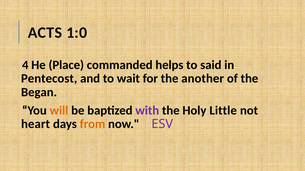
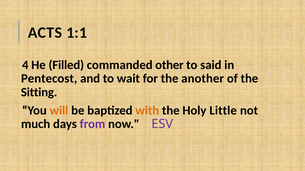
1:0: 1:0 -> 1:1 (77, 33)
Place: Place -> Filled (66, 65)
helps: helps -> other (169, 65)
Began: Began -> Sitting (39, 93)
with colour: purple -> orange (147, 111)
heart: heart -> much (36, 124)
from colour: orange -> purple (93, 124)
